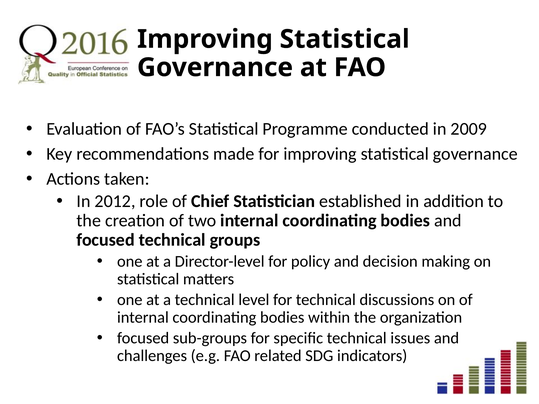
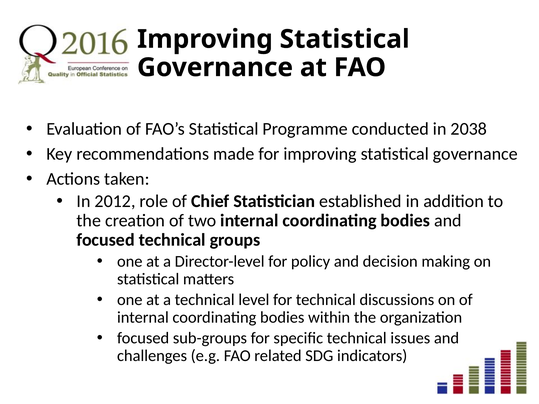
2009: 2009 -> 2038 (469, 129)
